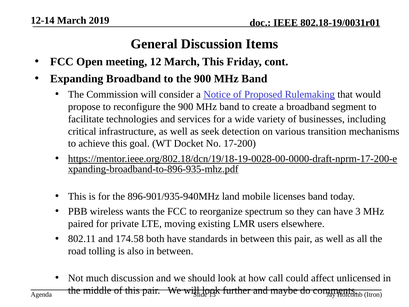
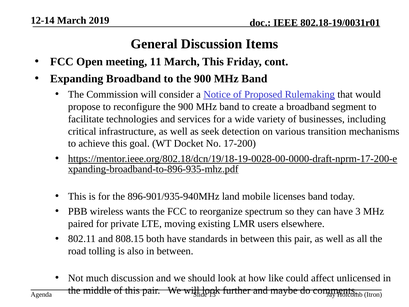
12: 12 -> 11 (156, 62)
174.58: 174.58 -> 808.15 (130, 239)
call: call -> like (276, 278)
